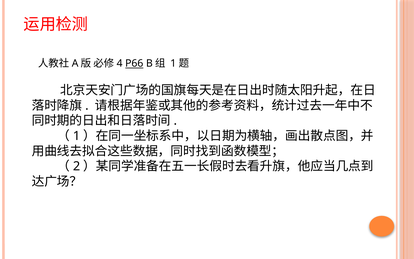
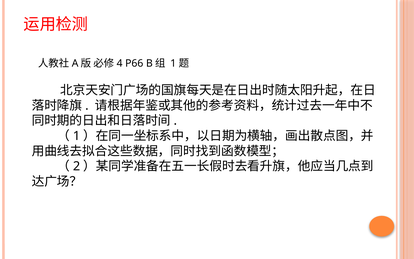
P66 underline: present -> none (134, 63)
